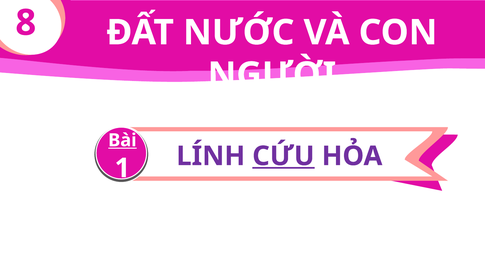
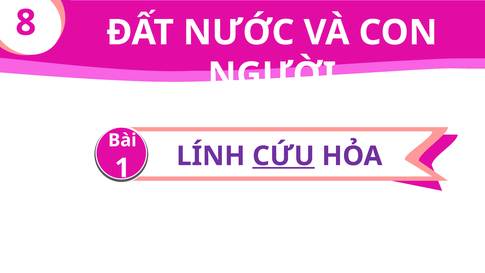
Bài underline: present -> none (122, 140)
